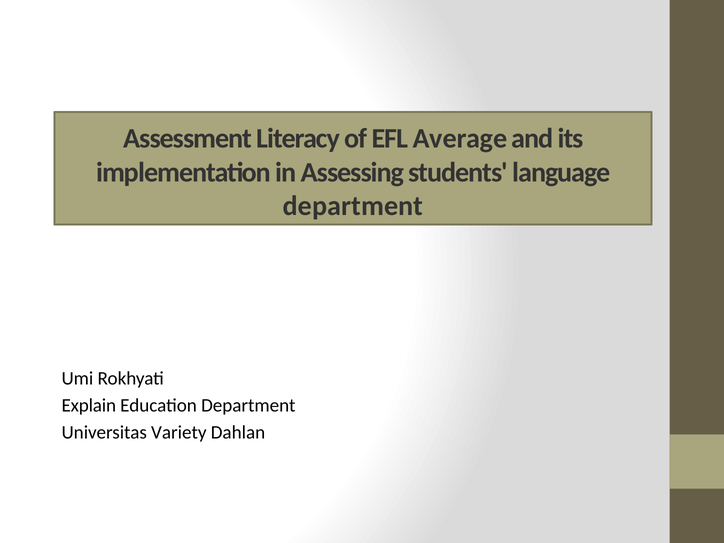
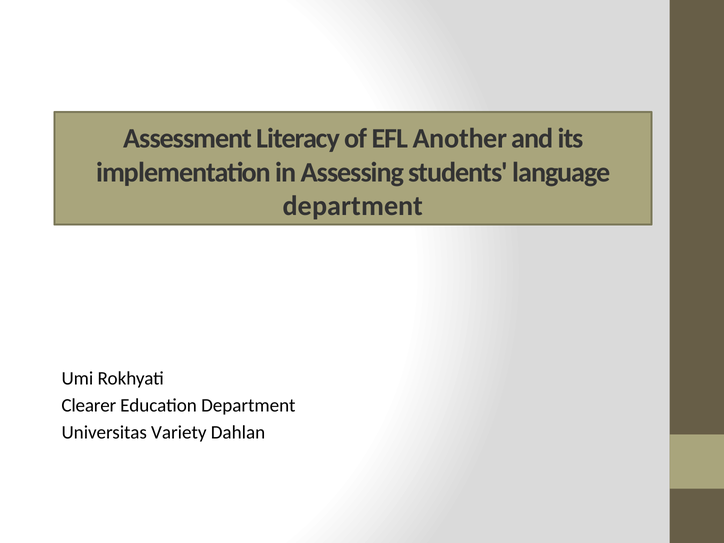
Average: Average -> Another (460, 138)
Explain: Explain -> Clearer (89, 405)
